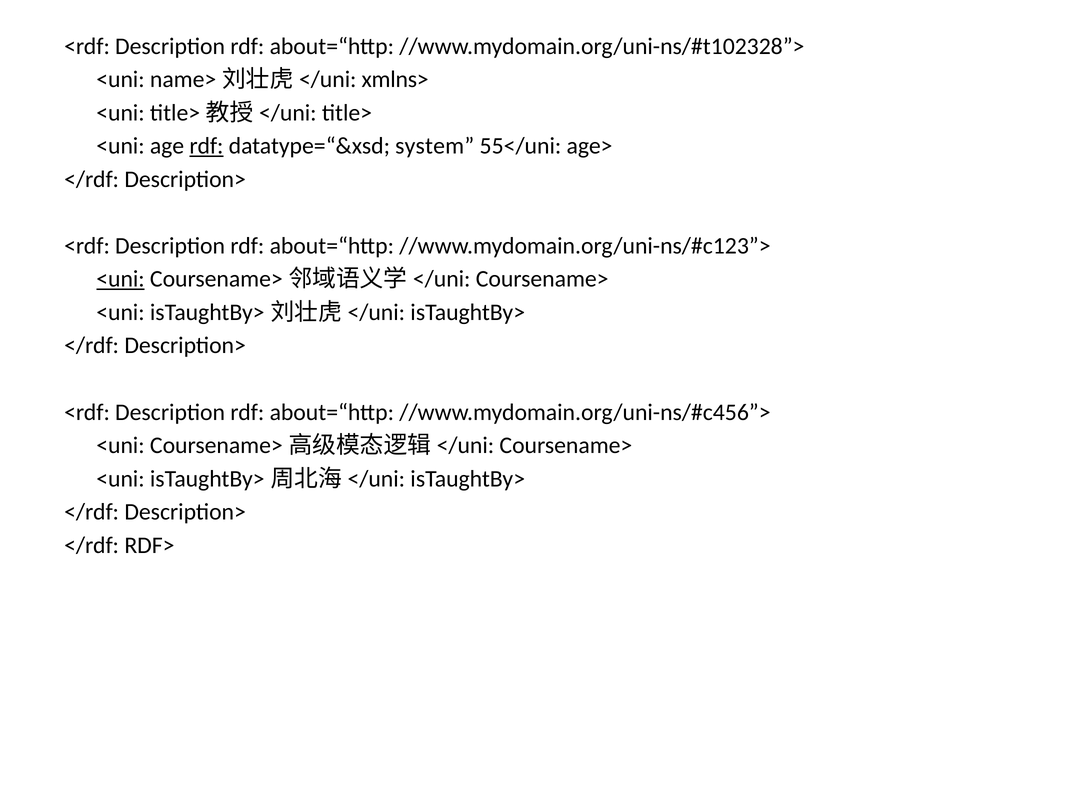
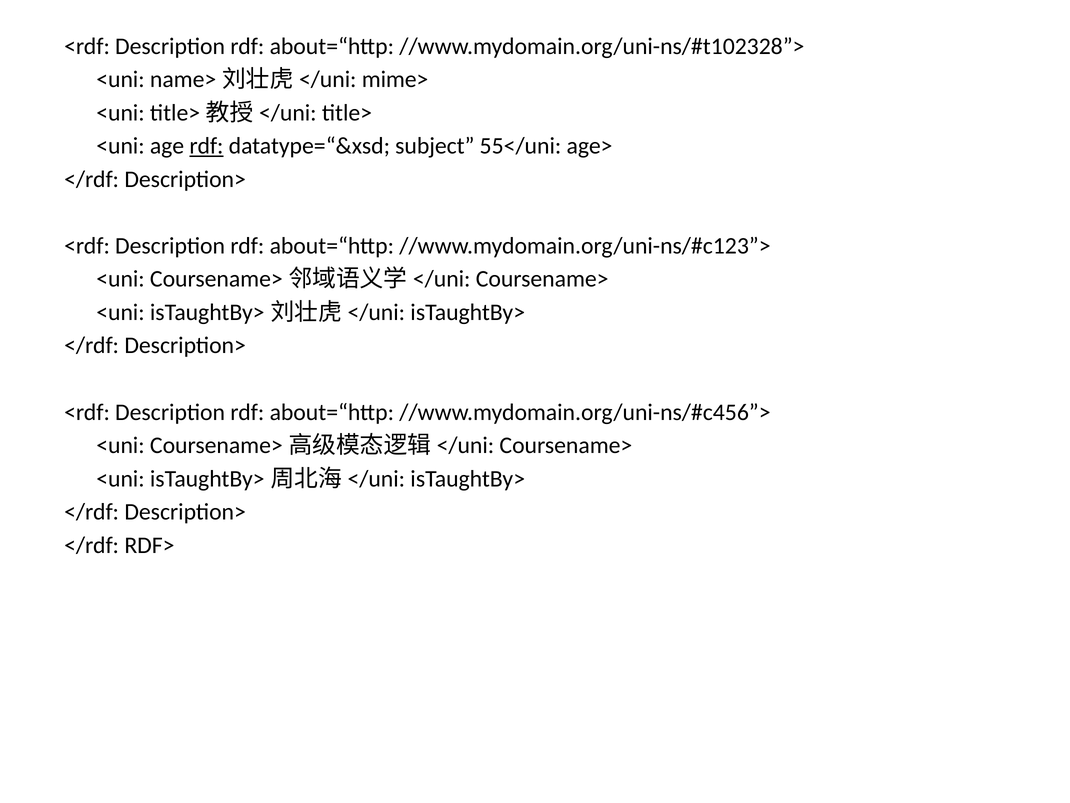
xmlns>: xmlns> -> mime> (395, 80)
system: system -> subject (435, 146)
<uni underline: present -> none (120, 279)
